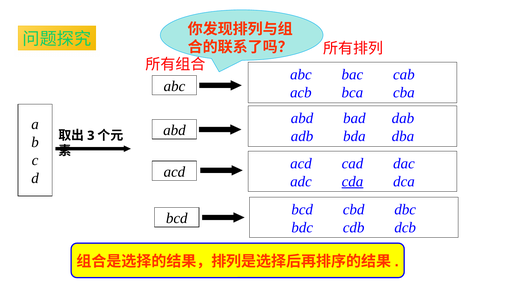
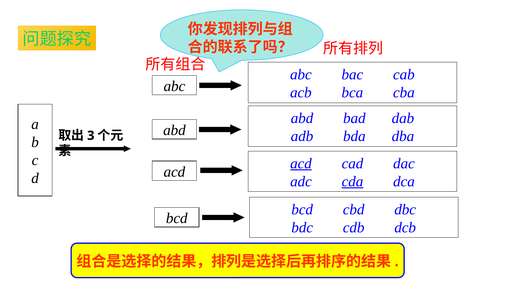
acd underline: none -> present (301, 163)
